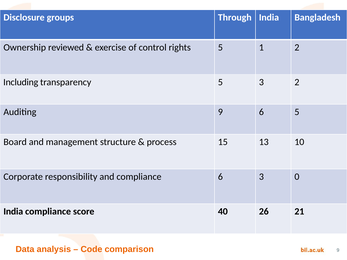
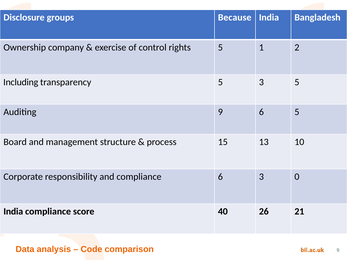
Through: Through -> Because (235, 17)
reviewed: reviewed -> company (66, 47)
3 2: 2 -> 5 (297, 82)
